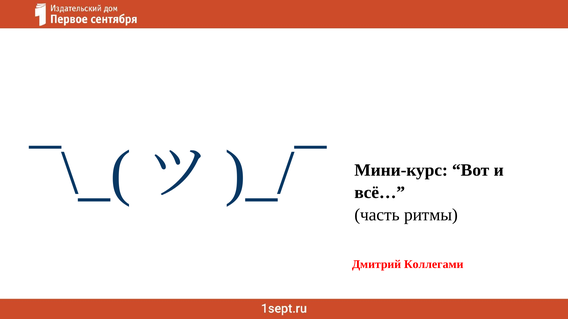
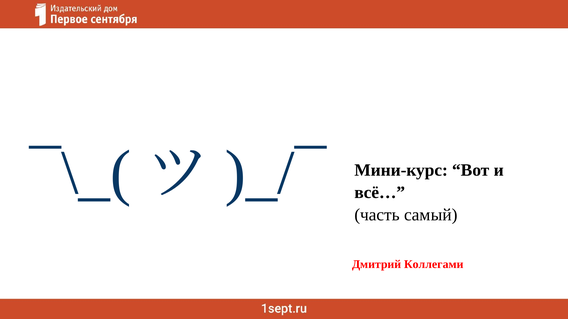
ритмы: ритмы -> самый (431, 215)
